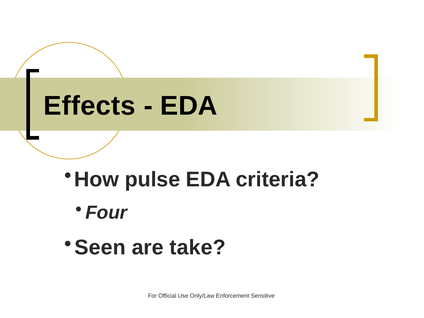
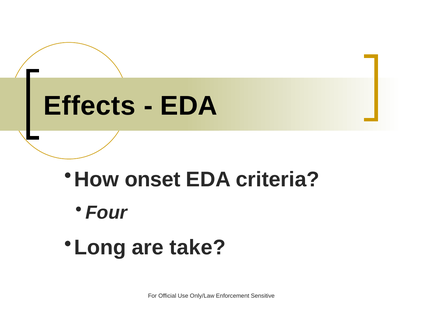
pulse: pulse -> onset (153, 179)
Seen: Seen -> Long (100, 247)
